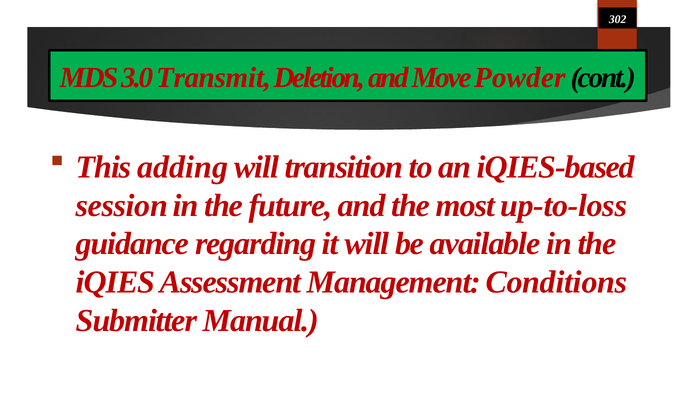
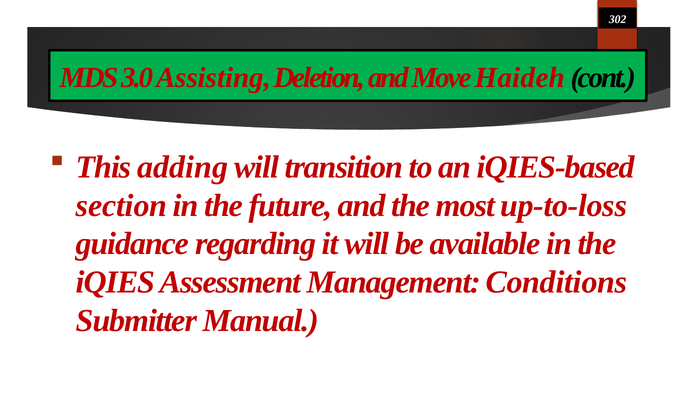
Transmit: Transmit -> Assisting (214, 78)
Powder: Powder -> Haideh (520, 78)
session: session -> section (122, 205)
